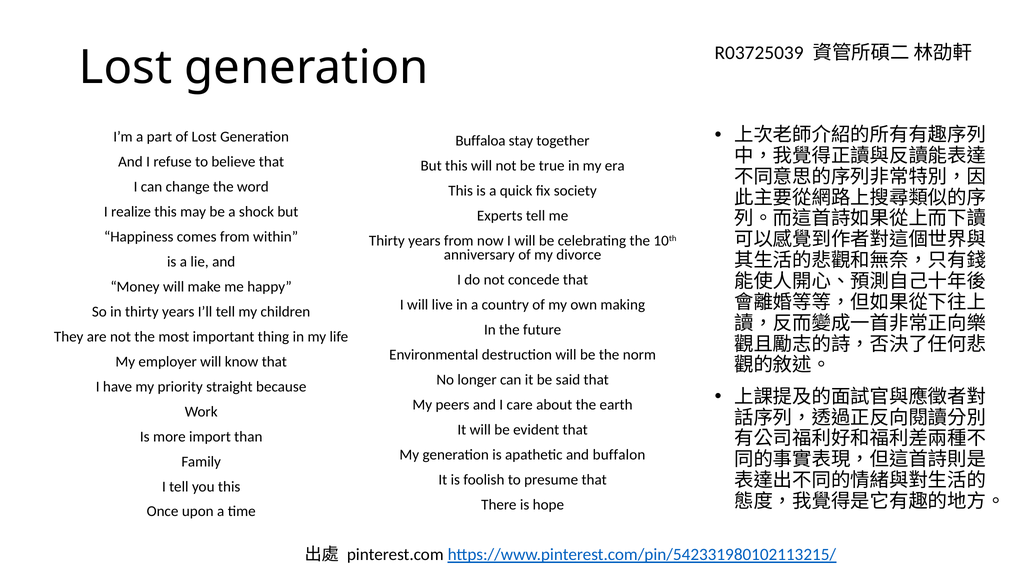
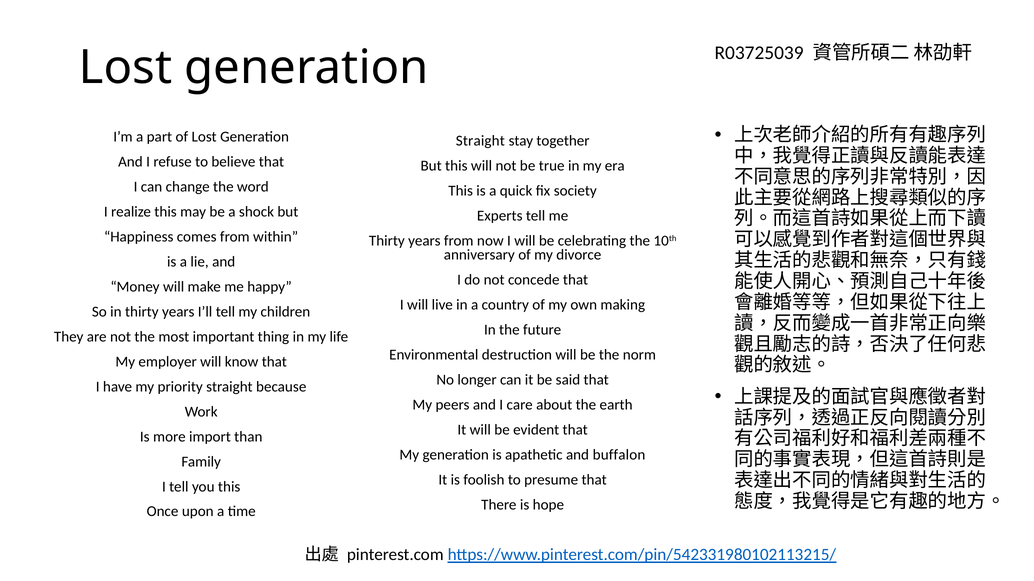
Buffaloa: Buffaloa -> Straight (480, 141)
